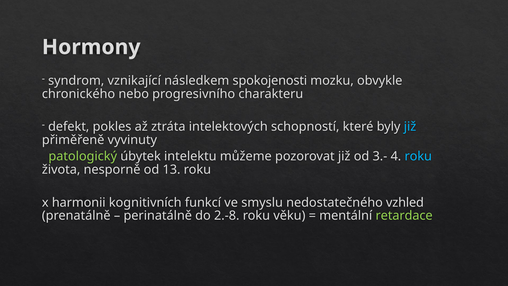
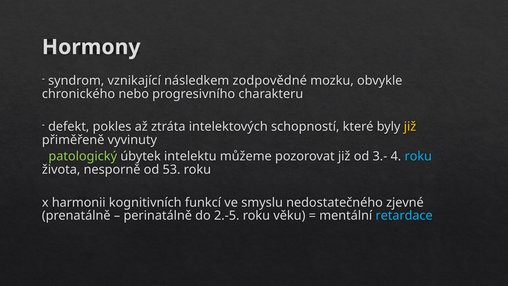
spokojenosti: spokojenosti -> zodpovědné (270, 81)
již colour: light blue -> yellow (410, 127)
13: 13 -> 53 (172, 170)
vzhled: vzhled -> zjevné (405, 202)
2.-8: 2.-8 -> 2.-5 (227, 216)
retardace colour: light green -> light blue (404, 216)
